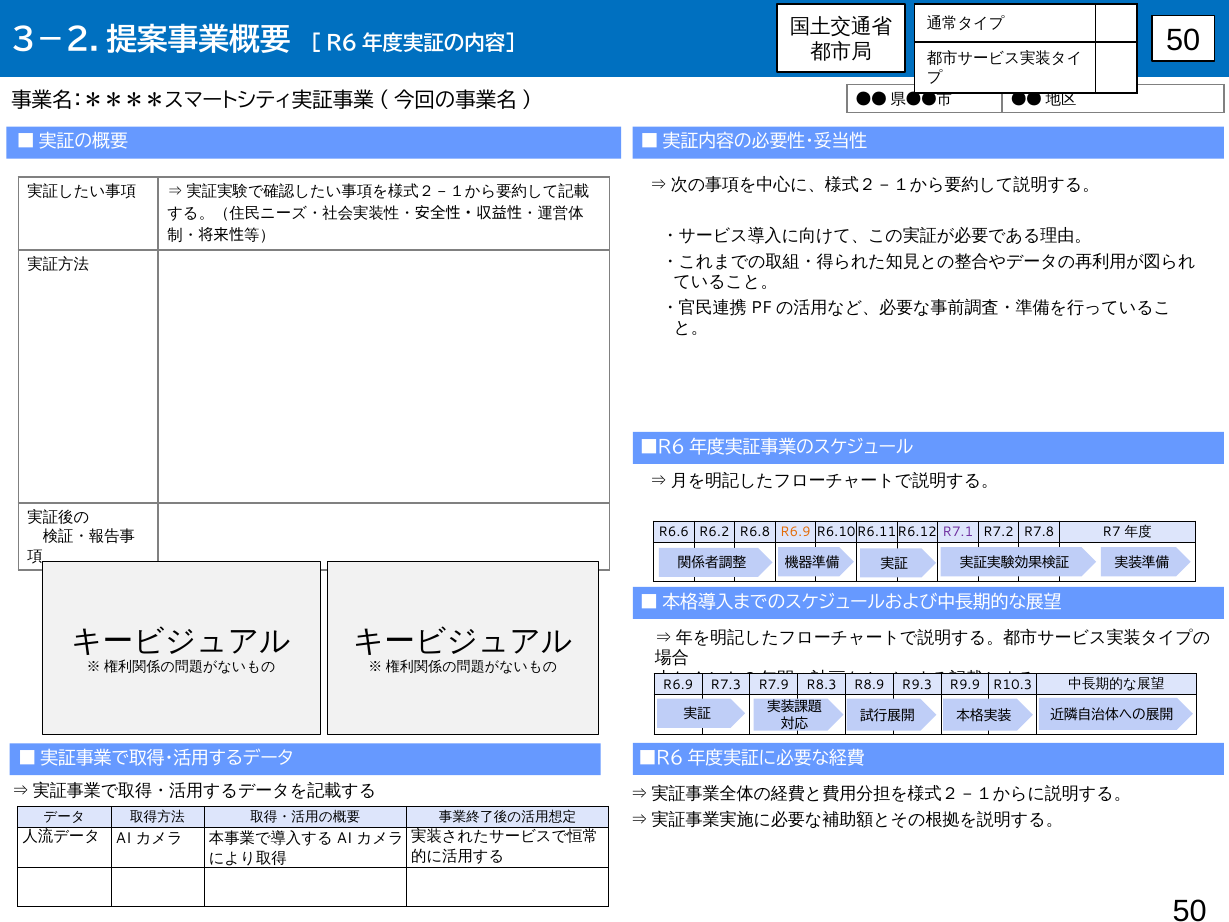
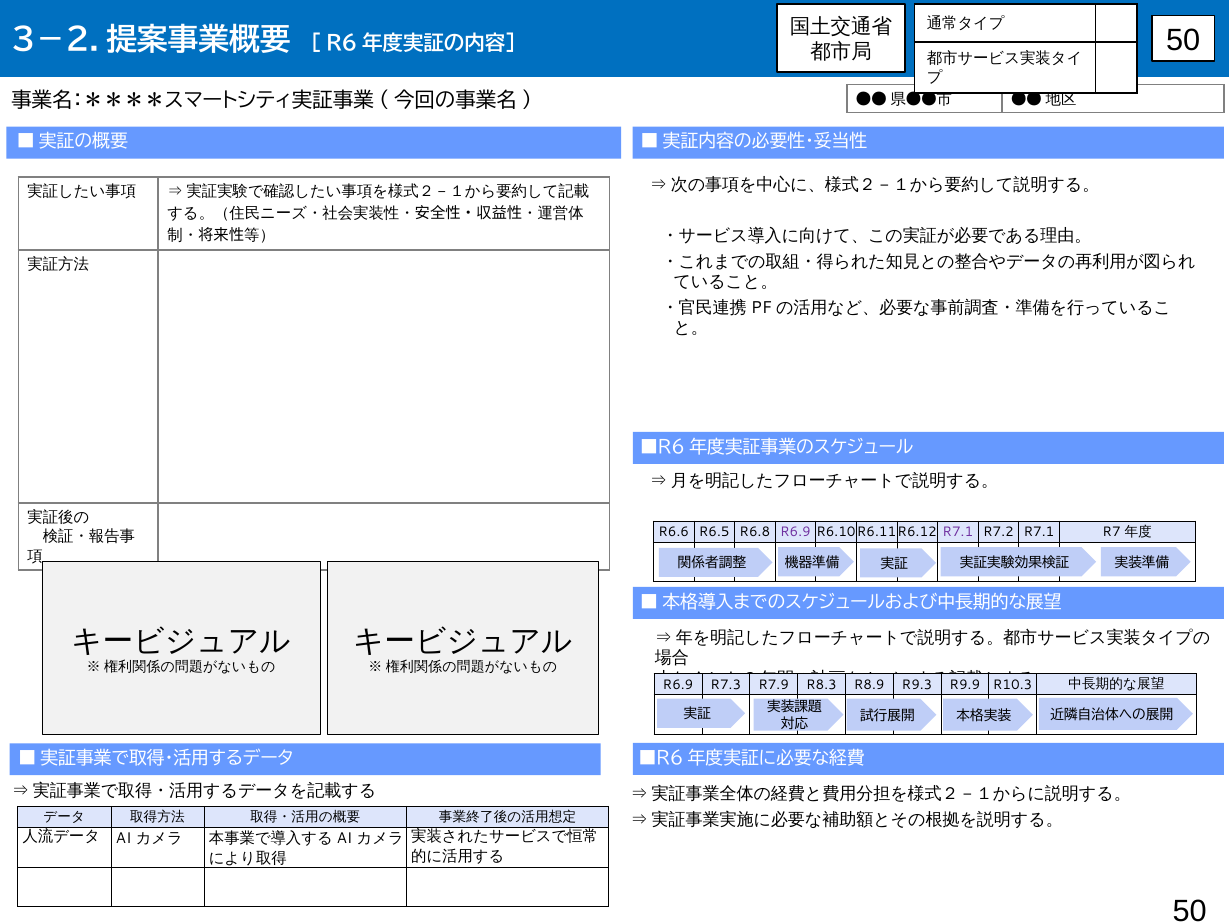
R6.2: R6.2 -> R6.5 (714, 532)
R6.9 colour: orange -> purple (795, 532)
R7.2 R7.8: R7.8 -> R7.1 (1039, 532)
